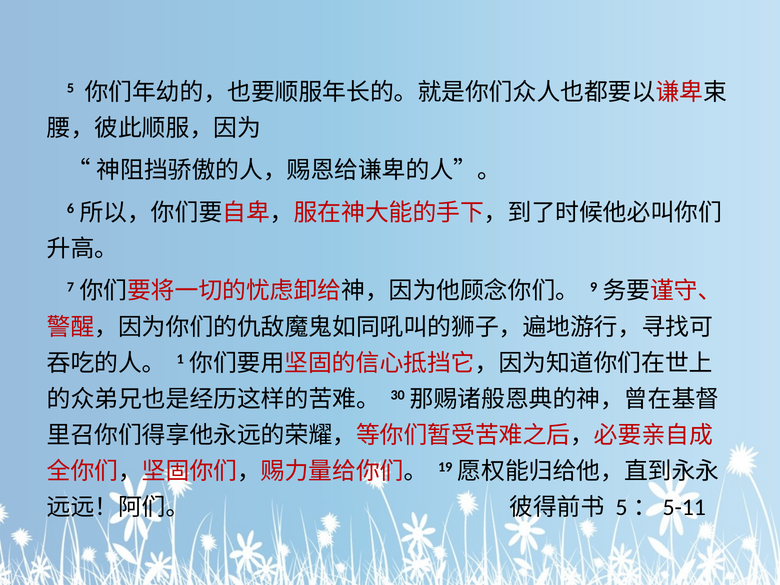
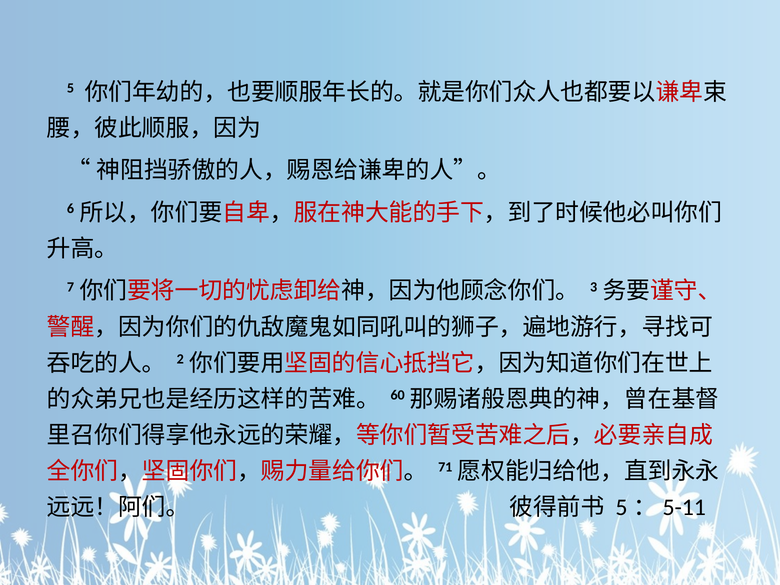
9: 9 -> 3 (594, 287)
1: 1 -> 2 (180, 359)
30: 30 -> 60 (398, 395)
19: 19 -> 71 (445, 467)
